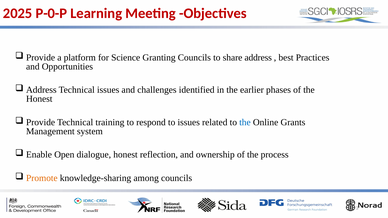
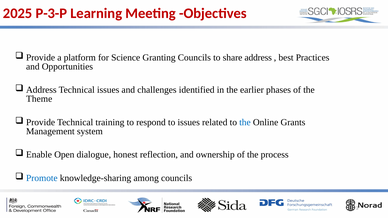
P-0-P: P-0-P -> P-3-P (51, 13)
Honest: Honest -> Theme (39, 99)
Promote colour: orange -> blue (42, 178)
